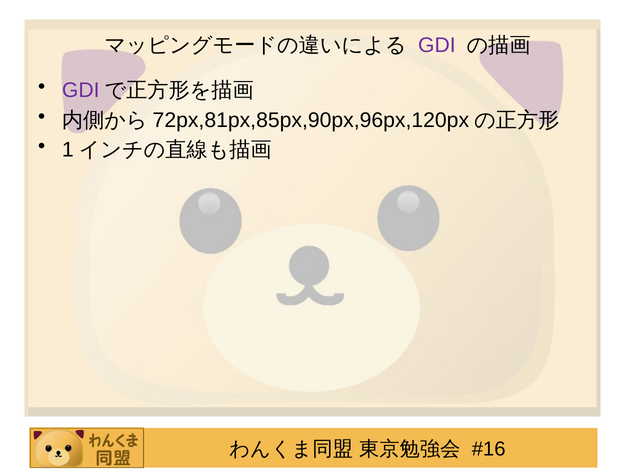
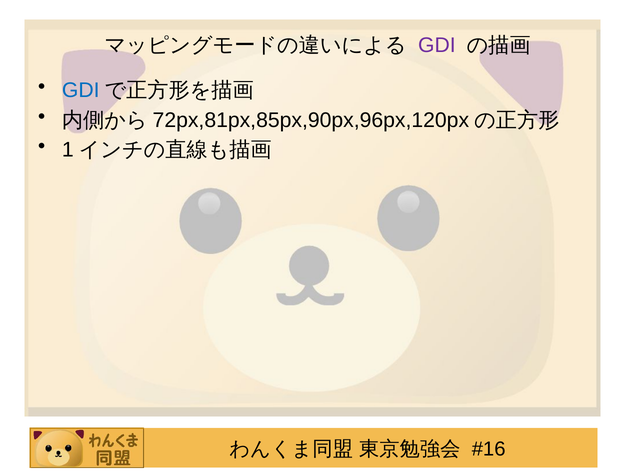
GDI colour: purple -> blue (81, 90)
